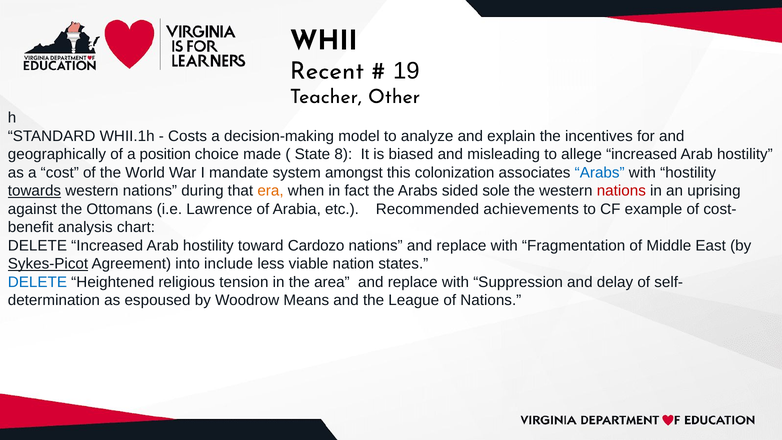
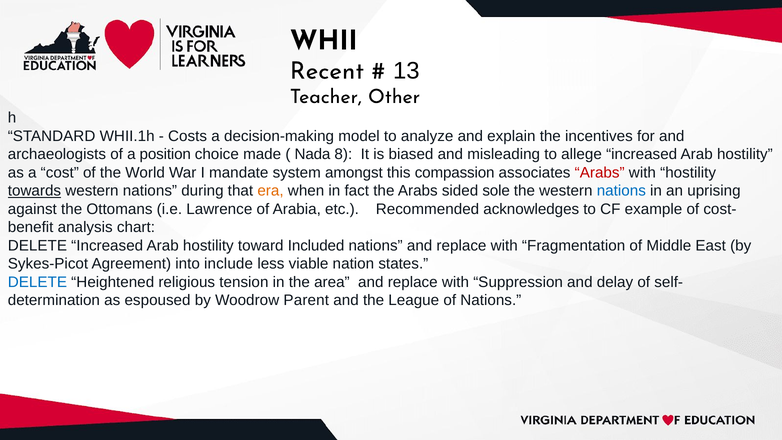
19: 19 -> 13 (406, 71)
geographically: geographically -> archaeologists (57, 154)
State: State -> Nada (313, 154)
colonization: colonization -> compassion (455, 173)
Arabs colour: blue -> red (600, 173)
nations colour: red -> blue (621, 191)
achievements: achievements -> acknowledges (531, 209)
Cardozo: Cardozo -> Included (316, 246)
Sykes-Picot underline: present -> none (48, 264)
Means: Means -> Parent (306, 300)
